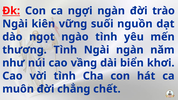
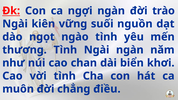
vầng: vầng -> chan (84, 63)
chết: chết -> điều (107, 89)
